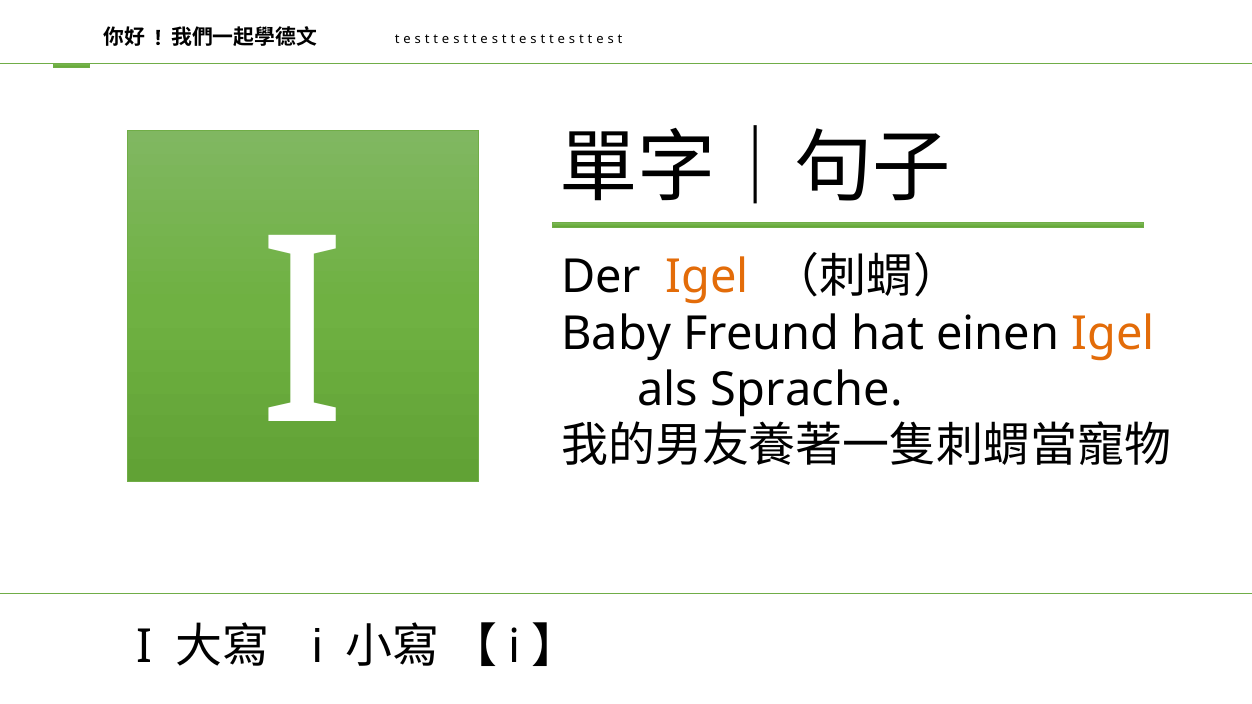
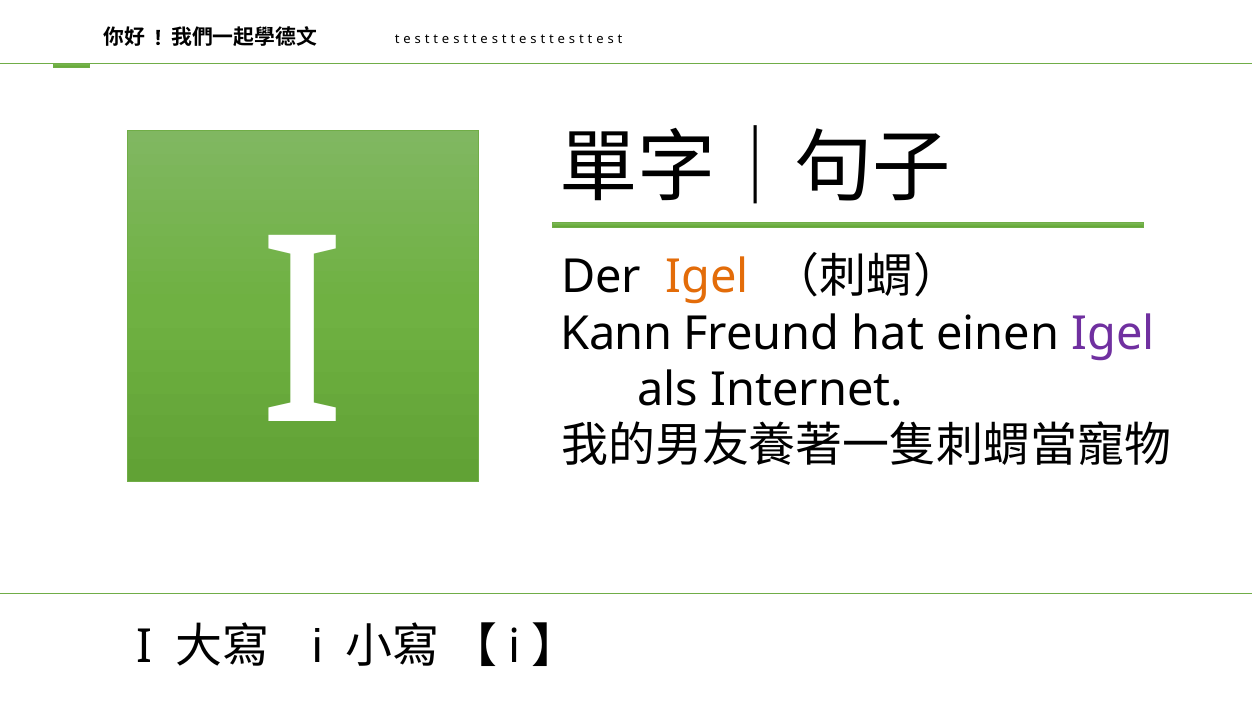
Baby: Baby -> Kann (616, 334)
Igel colour: orange -> purple (1113, 334)
Sprache: Sprache -> Internet (807, 390)
